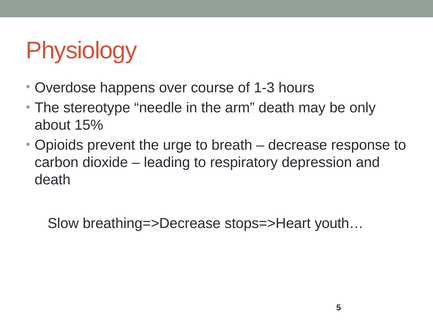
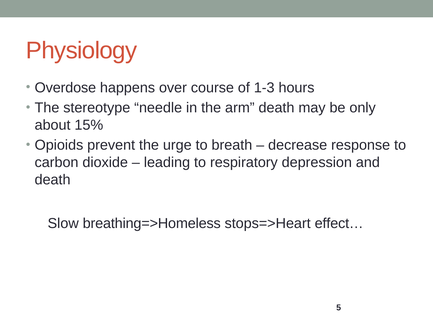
breathing=>Decrease: breathing=>Decrease -> breathing=>Homeless (152, 223)
youth…: youth… -> effect… (339, 223)
